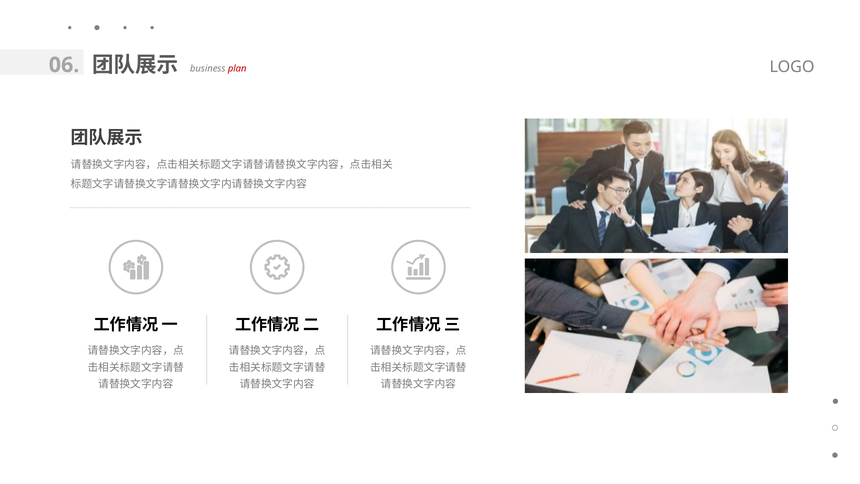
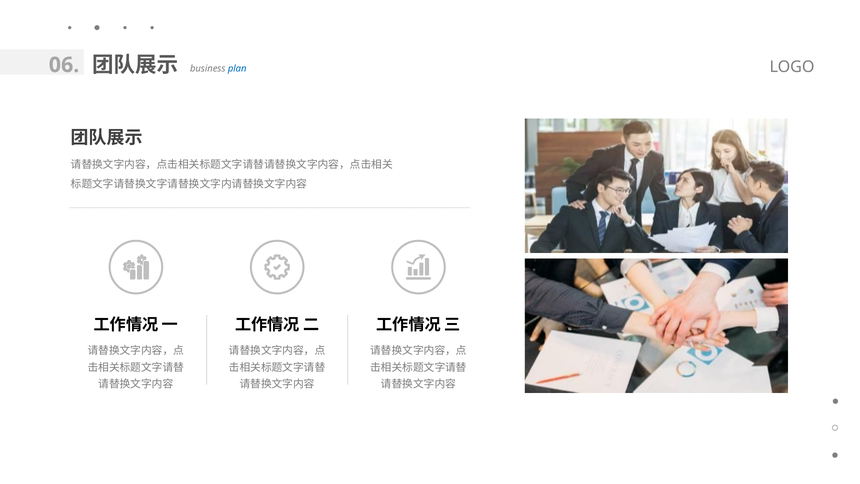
plan colour: red -> blue (237, 69)
